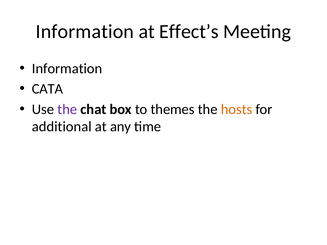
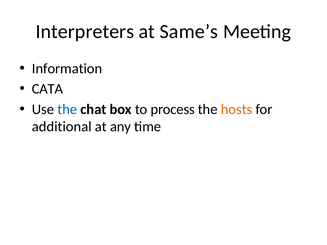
Information: Information -> Interpreters (85, 32)
Effect’s: Effect’s -> Same’s (189, 32)
the colour: purple -> blue (67, 109)
themes: themes -> process (173, 109)
